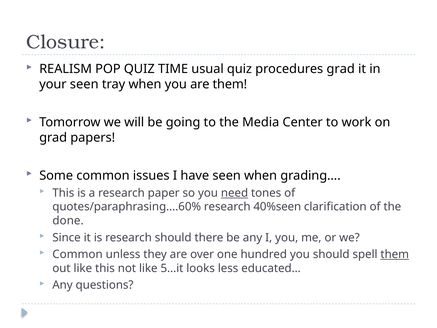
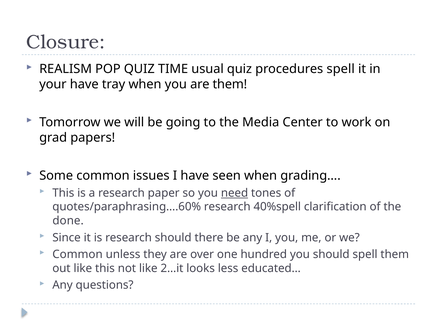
procedures grad: grad -> spell (341, 69)
your seen: seen -> have (84, 84)
40%seen: 40%seen -> 40%spell (277, 207)
them underline: present -> none (395, 254)
5…it: 5…it -> 2…it (172, 268)
